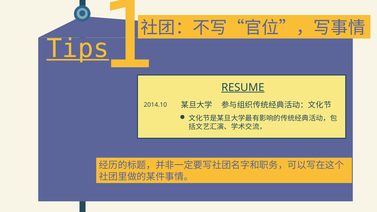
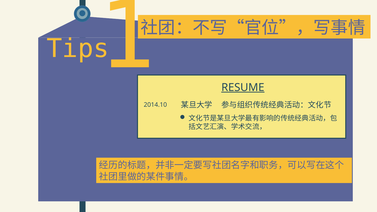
Tips underline: present -> none (78, 49)
